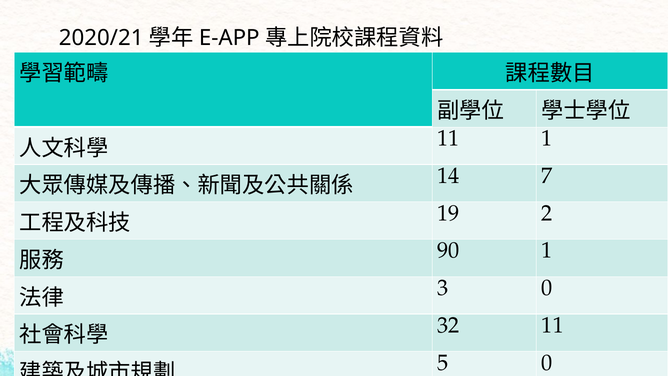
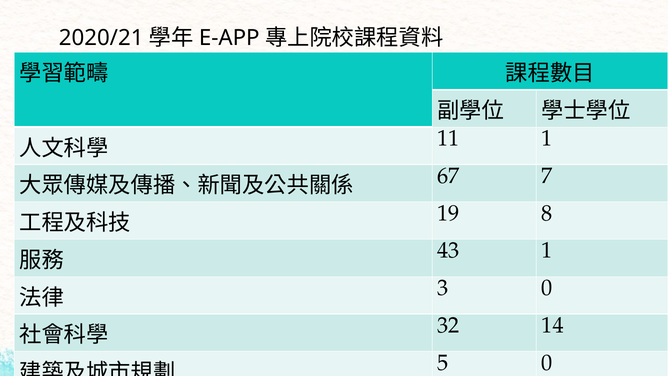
14: 14 -> 67 (448, 176)
2: 2 -> 8 (547, 213)
90: 90 -> 43 (448, 250)
32 11: 11 -> 14 (553, 325)
